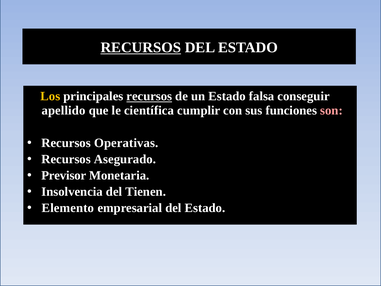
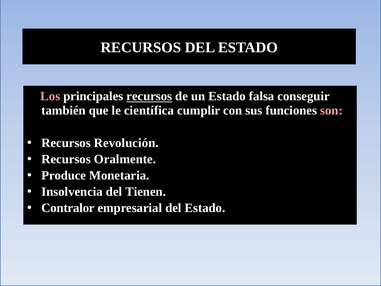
RECURSOS underline: present -> none (141, 47)
Los colour: yellow -> pink (50, 96)
apellido: apellido -> también (64, 110)
Operativas: Operativas -> Revolución (126, 143)
Asegurado: Asegurado -> Oralmente (125, 159)
Previsor: Previsor -> Produce (64, 175)
Elemento: Elemento -> Contralor (68, 208)
